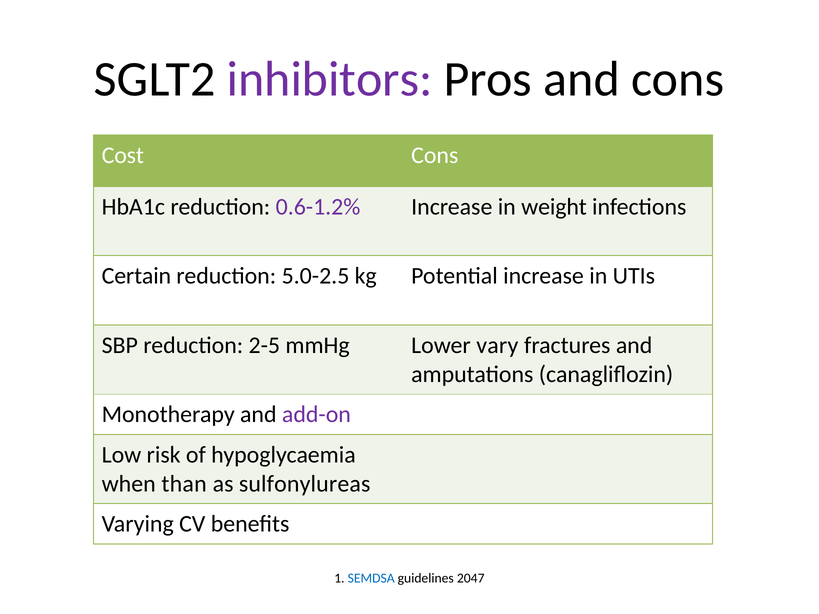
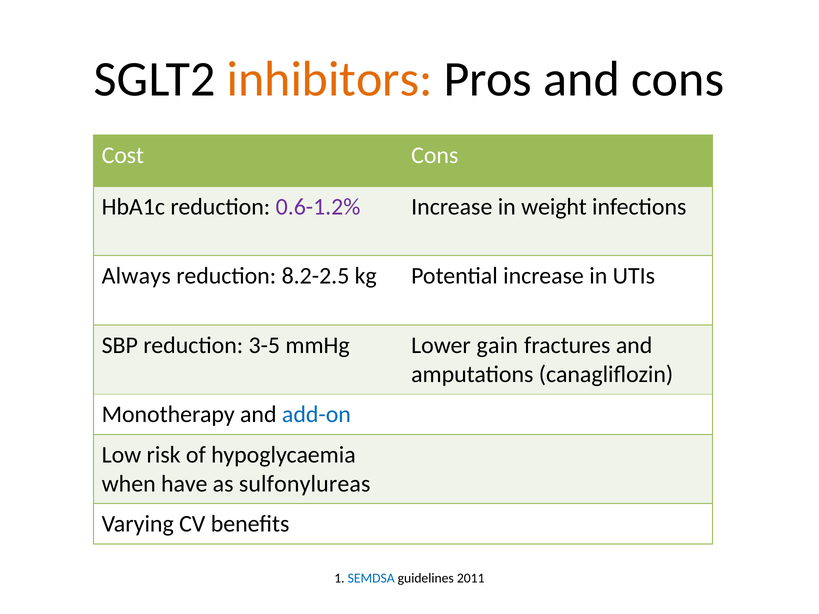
inhibitors colour: purple -> orange (330, 79)
Certain: Certain -> Always (136, 276)
5.0-2.5: 5.0-2.5 -> 8.2-2.5 (315, 276)
2-5: 2-5 -> 3-5 (264, 345)
vary: vary -> gain (497, 345)
add-on colour: purple -> blue (316, 415)
than: than -> have (184, 484)
2047: 2047 -> 2011 (471, 578)
